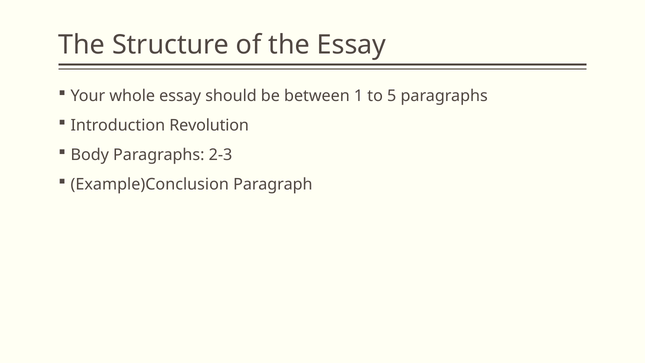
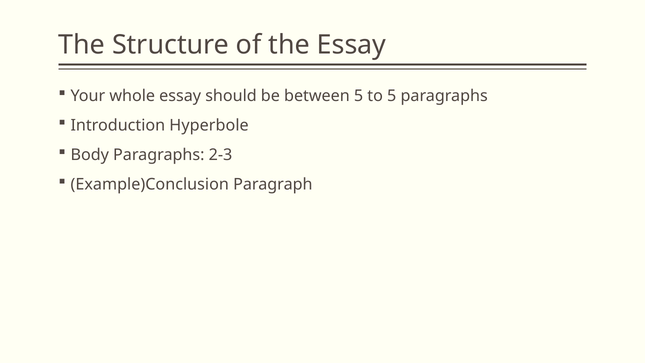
between 1: 1 -> 5 (359, 96)
Revolution: Revolution -> Hyperbole (209, 125)
